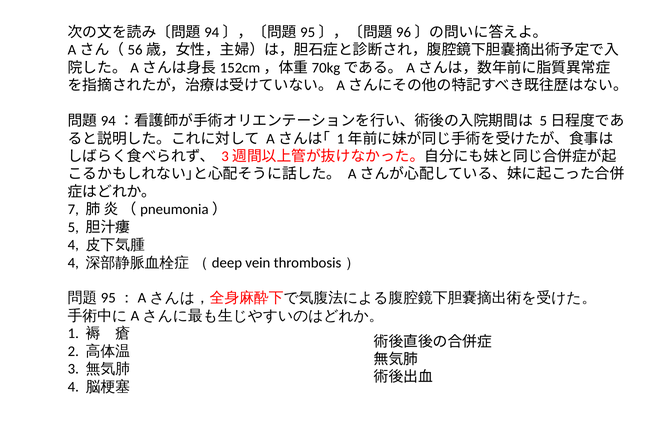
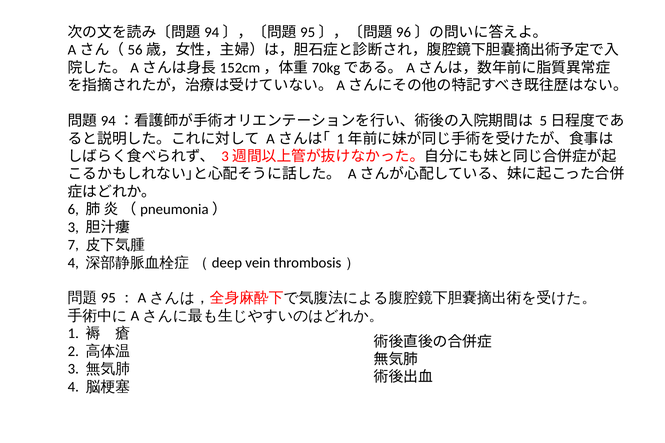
7: 7 -> 6 (73, 210)
5: 5 -> 3 (73, 227)
4: 4 -> 7 (73, 245)
